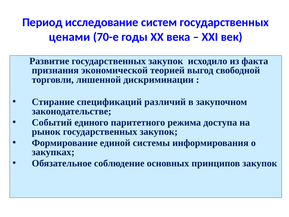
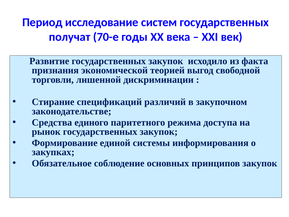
ценами: ценами -> получат (70, 37)
Событий: Событий -> Средства (52, 122)
